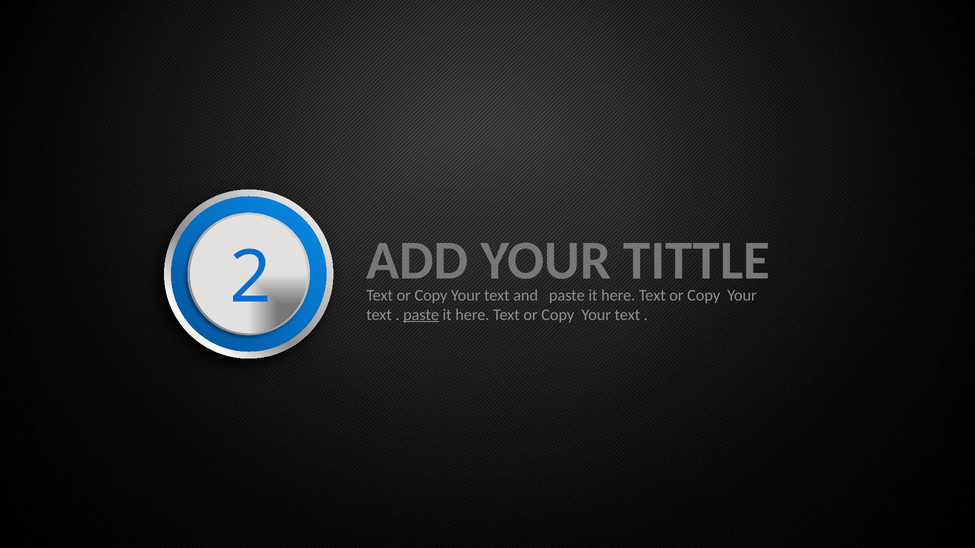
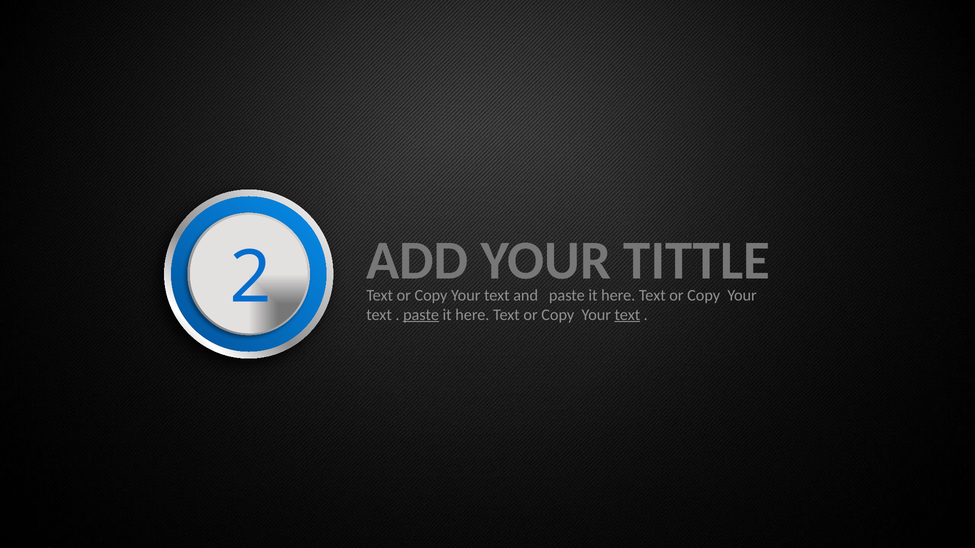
text underline: none -> present (627, 315)
